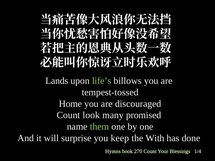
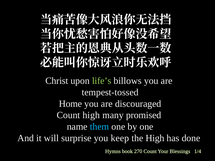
Lands: Lands -> Christ (57, 81)
Count look: look -> high (91, 115)
them colour: light green -> light blue (99, 127)
the With: With -> High (155, 138)
